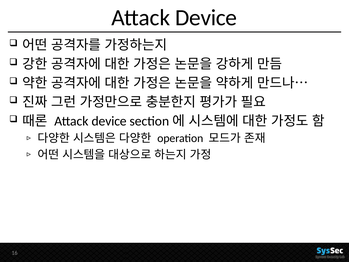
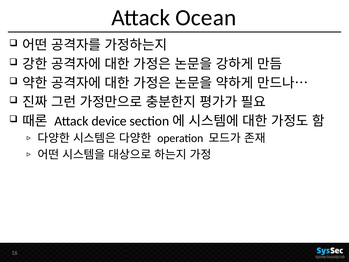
Device: Device -> Ocean (206, 18)
